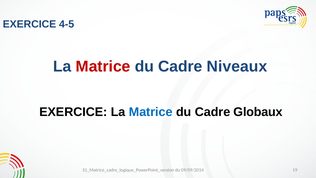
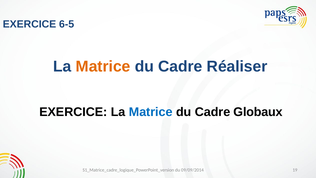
4-5: 4-5 -> 6-5 (67, 24)
Matrice colour: red -> orange (103, 67)
Niveaux: Niveaux -> Réaliser (237, 67)
